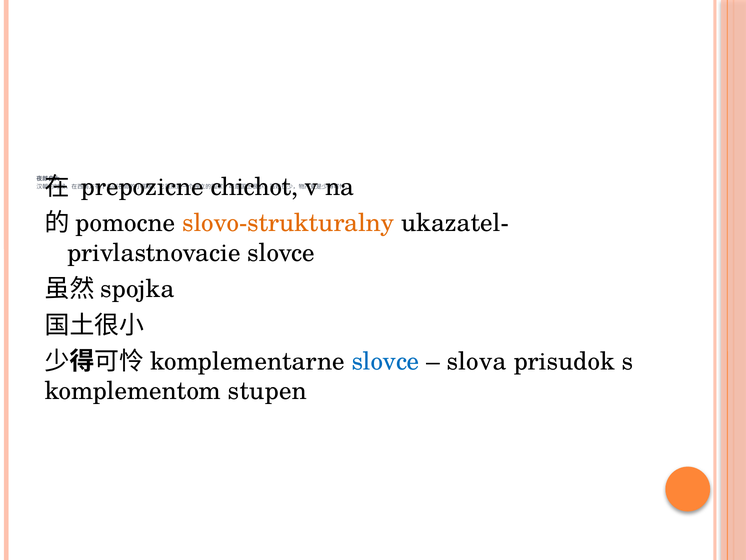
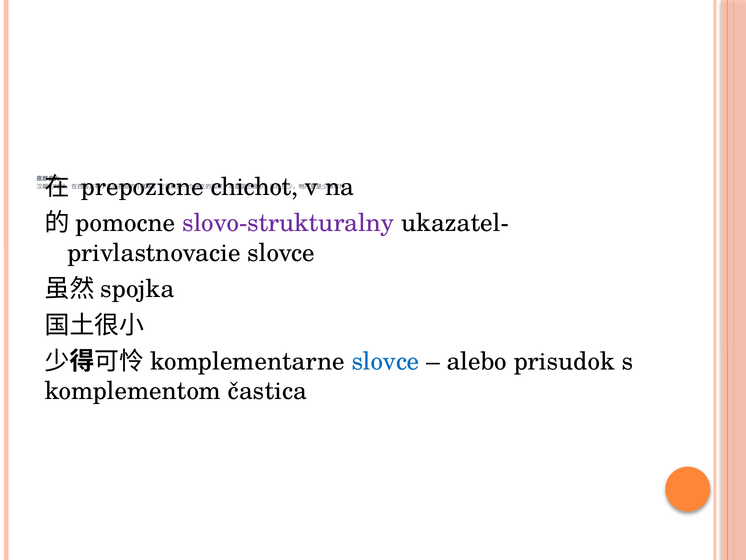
slovo-strukturalny colour: orange -> purple (288, 223)
slova: slova -> alebo (477, 361)
stupen: stupen -> častica (268, 391)
